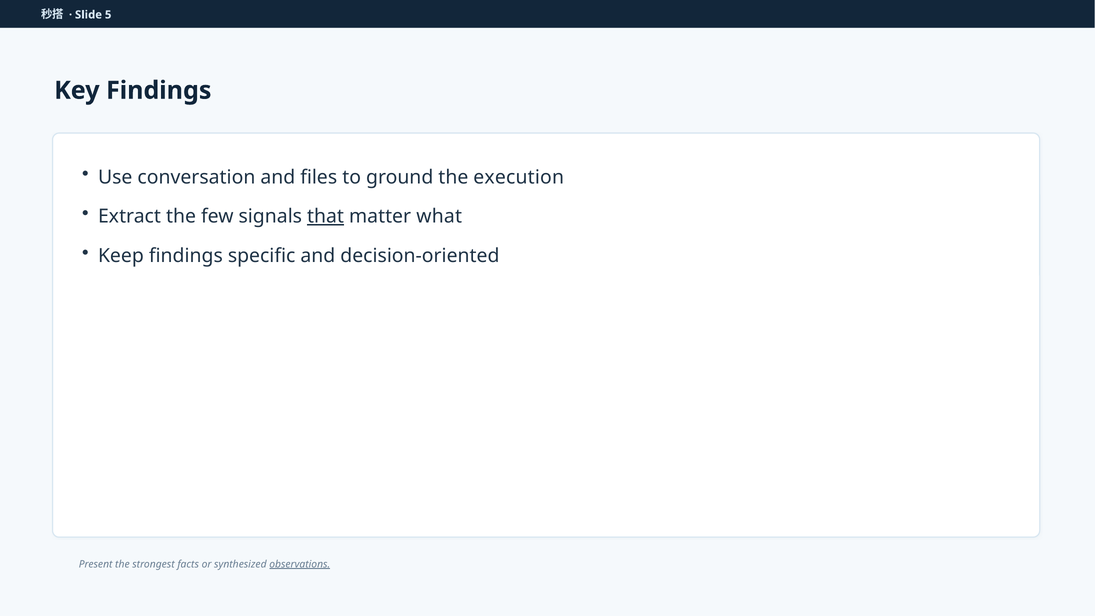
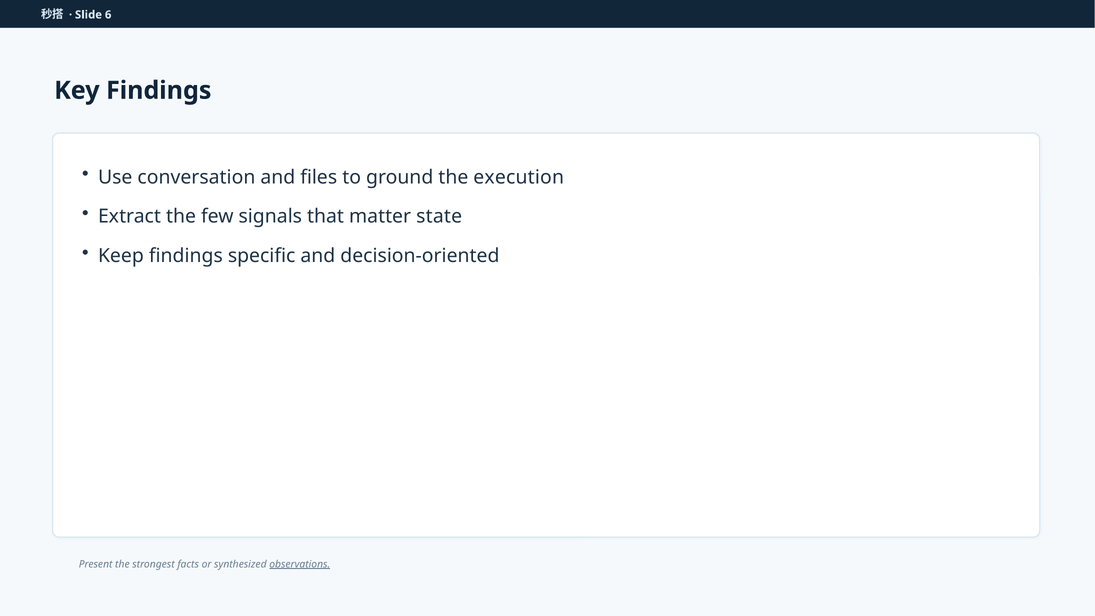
5: 5 -> 6 (108, 15)
that underline: present -> none (326, 216)
what: what -> state (439, 216)
